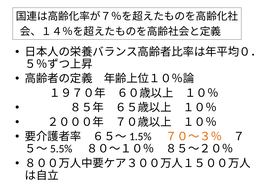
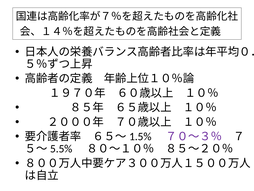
７０～３％ colour: orange -> purple (194, 136)
